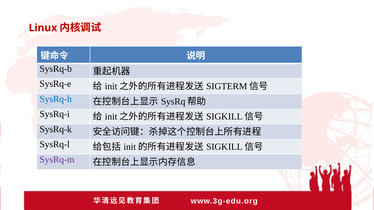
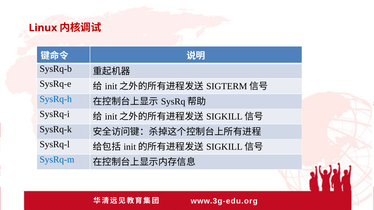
SysRq-m colour: purple -> blue (57, 160)
